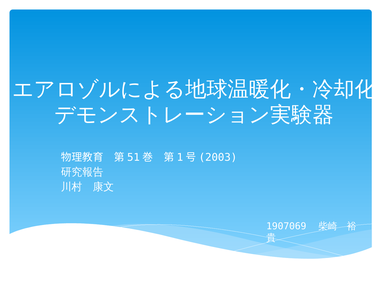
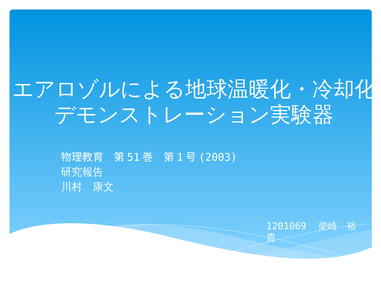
1907069: 1907069 -> 1201069 (286, 226)
